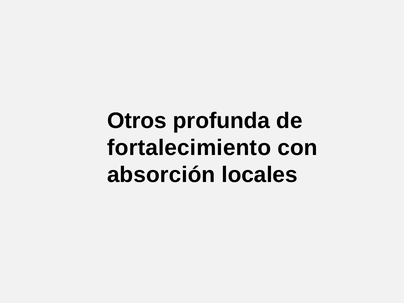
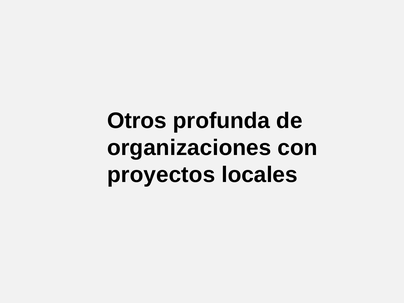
fortalecimiento: fortalecimiento -> organizaciones (189, 148)
absorción: absorción -> proyectos (161, 175)
